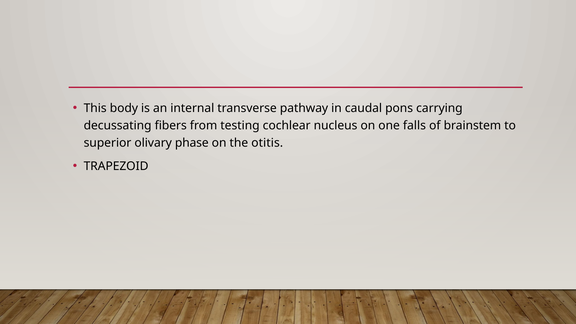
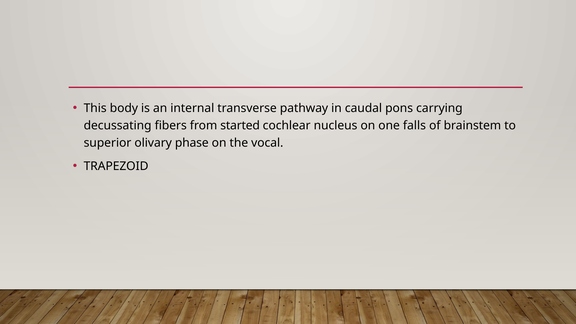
testing: testing -> started (240, 126)
otitis: otitis -> vocal (267, 143)
